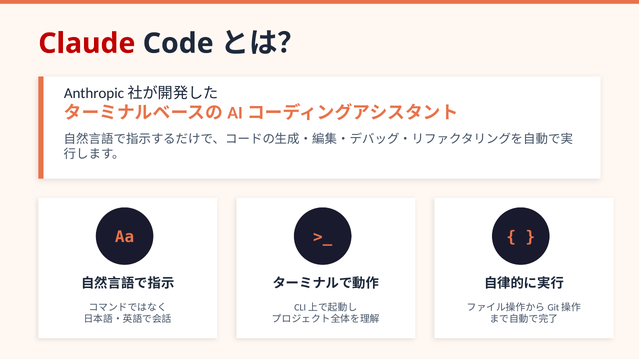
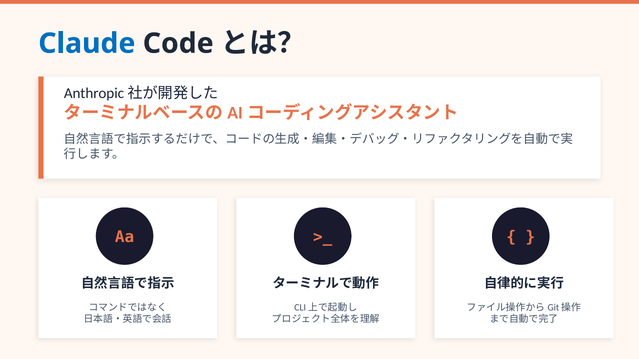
Claude colour: red -> blue (87, 43)
